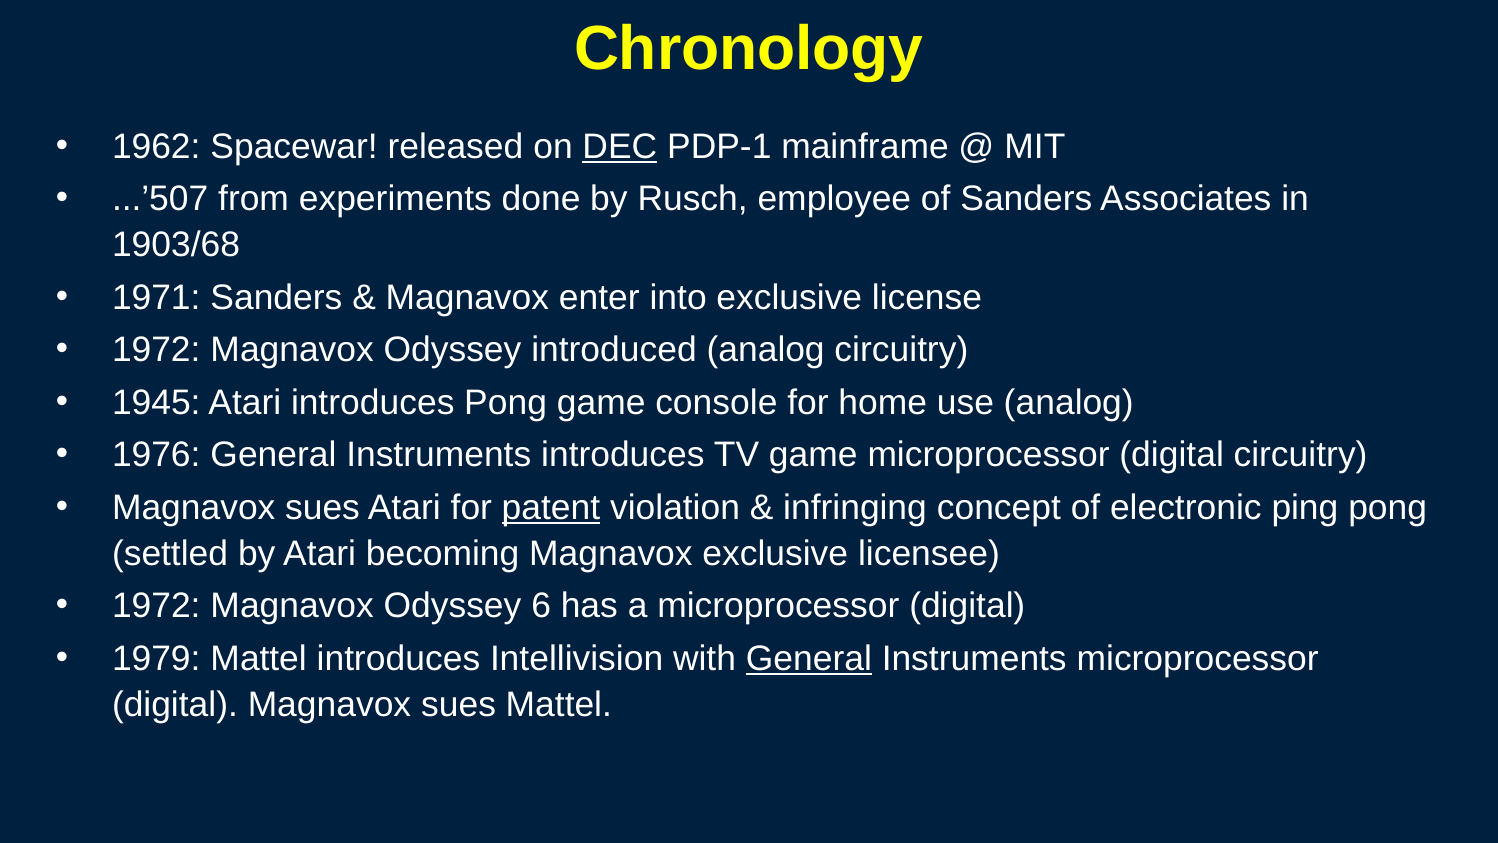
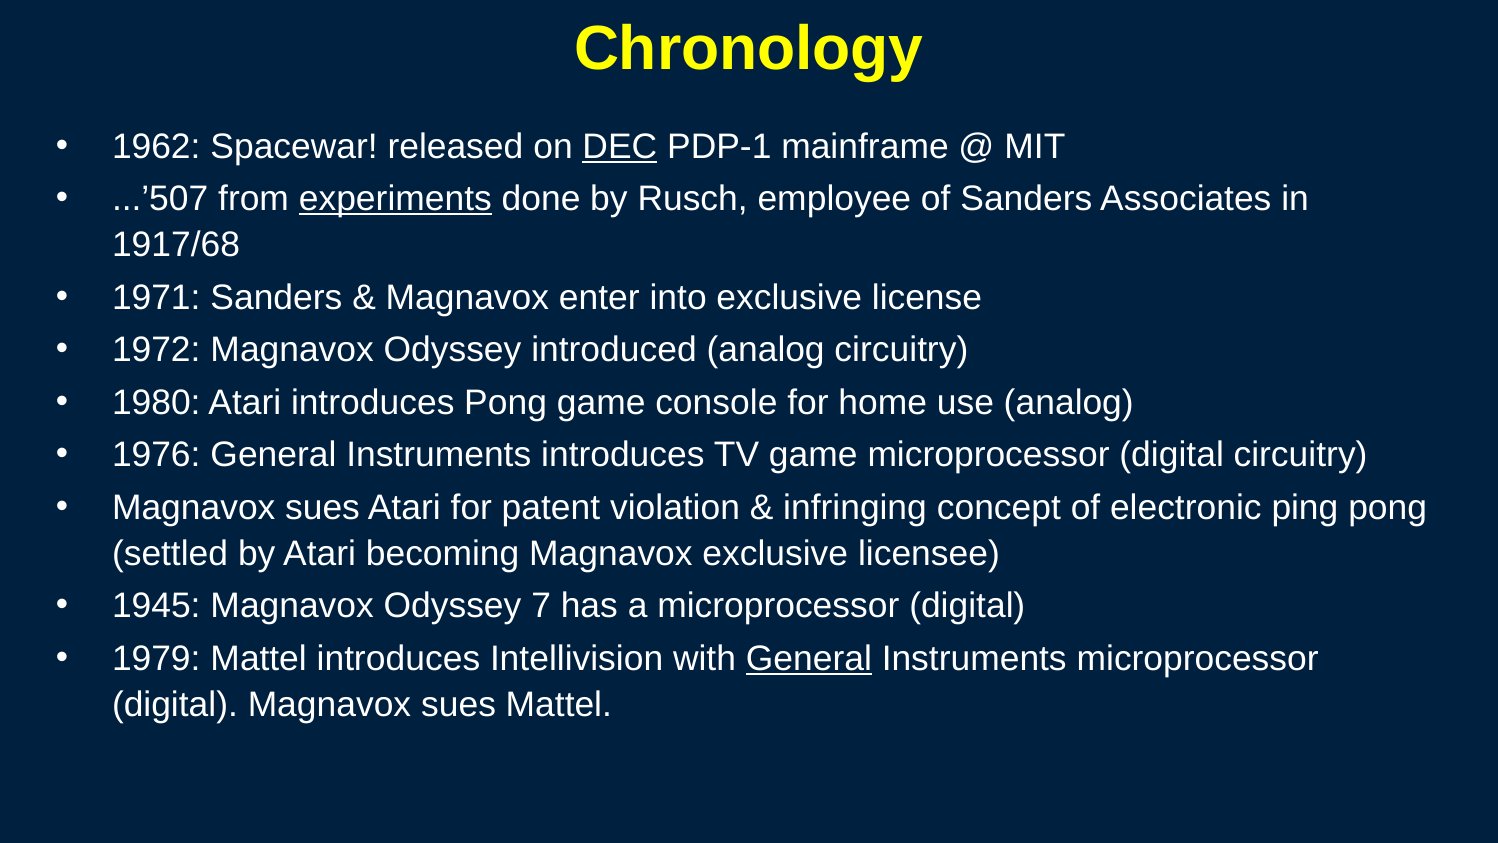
experiments underline: none -> present (395, 199)
1903/68: 1903/68 -> 1917/68 (176, 245)
1945: 1945 -> 1980 (156, 403)
patent underline: present -> none (551, 508)
1972: 1972 -> 1945 (156, 606)
6: 6 -> 7 (541, 606)
